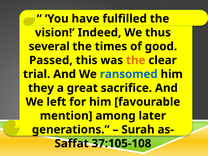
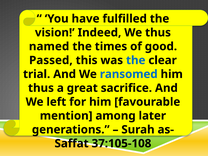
several: several -> named (49, 46)
the colour: orange -> blue (136, 60)
they: they -> thus (41, 88)
